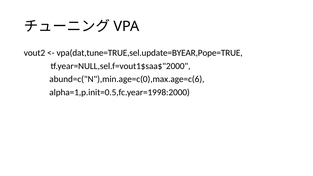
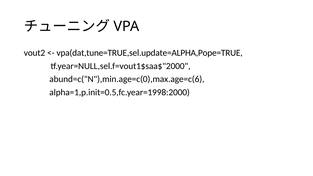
vpa(dat,tune=TRUE,sel.update=BYEAR,Pope=TRUE: vpa(dat,tune=TRUE,sel.update=BYEAR,Pope=TRUE -> vpa(dat,tune=TRUE,sel.update=ALPHA,Pope=TRUE (150, 53)
